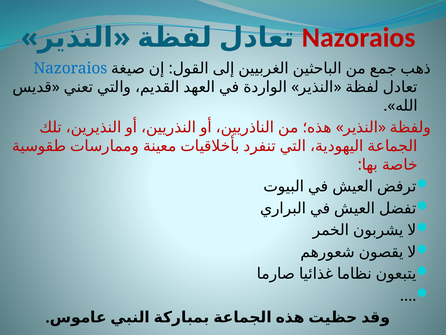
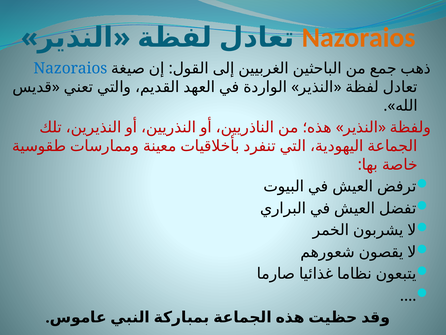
Nazoraios colour: red -> orange (359, 37)
